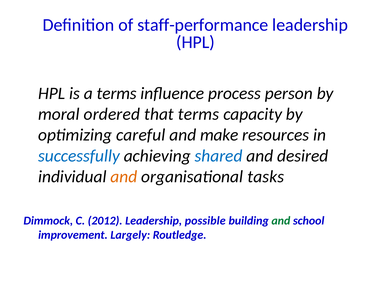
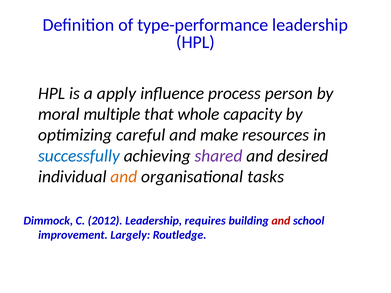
staff-performance: staff-performance -> type-performance (203, 25)
a terms: terms -> apply (117, 93)
ordered: ordered -> multiple (112, 114)
that terms: terms -> whole (199, 114)
shared colour: blue -> purple (219, 156)
possible: possible -> requires (205, 221)
and colour: green -> red (281, 221)
